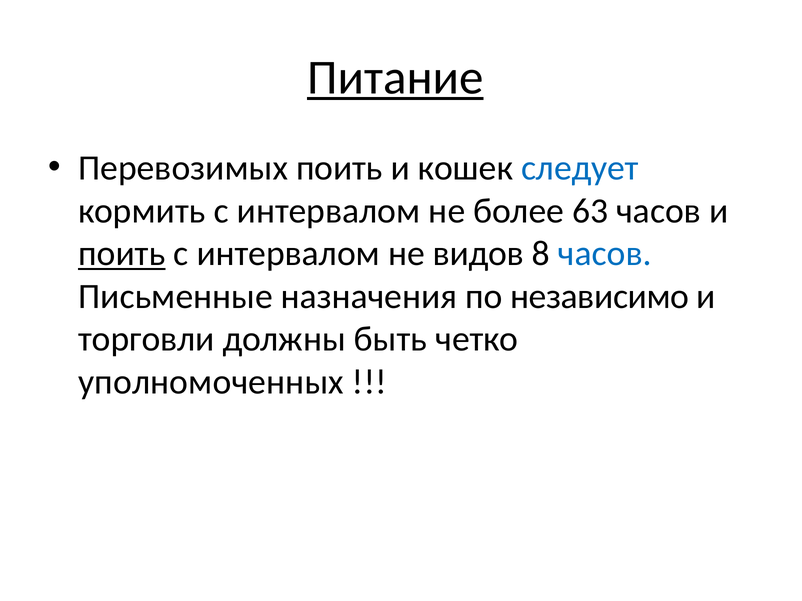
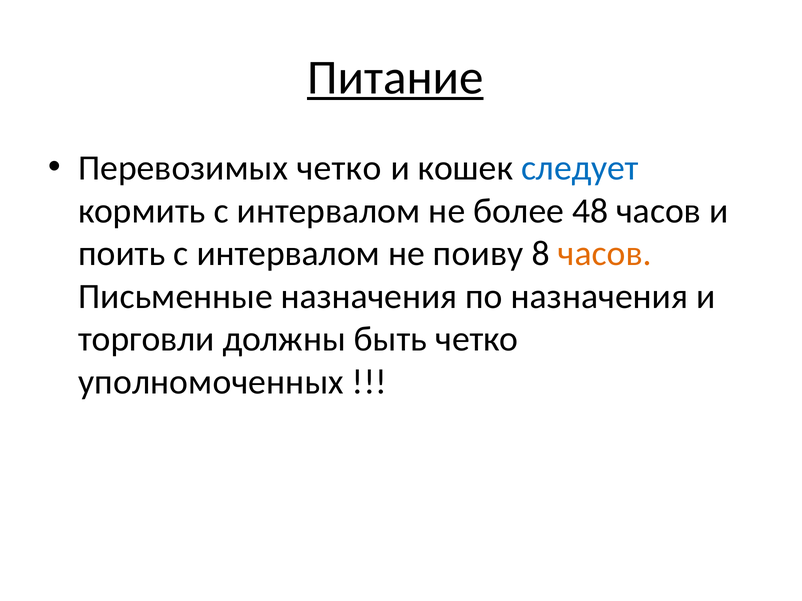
Перевозимых поить: поить -> четко (339, 168)
63: 63 -> 48 (590, 211)
поить underline: present -> none (122, 254)
видов: видов -> поиву (478, 254)
часов colour: blue -> orange (605, 254)
по независимо: независимо -> назначения (599, 297)
